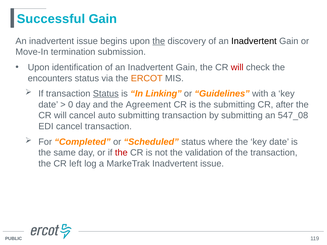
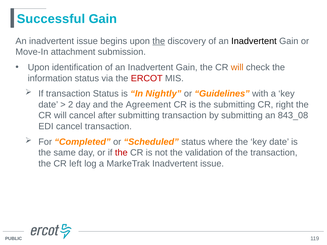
termination: termination -> attachment (73, 52)
will colour: red -> orange (237, 67)
encounters: encounters -> information (50, 78)
ERCOT colour: orange -> red (147, 78)
Status underline: present -> none (106, 94)
Linking: Linking -> Nightly (163, 94)
0: 0 -> 2 (71, 105)
after: after -> right (285, 105)
auto: auto -> after (107, 116)
547_08: 547_08 -> 843_08 (293, 116)
